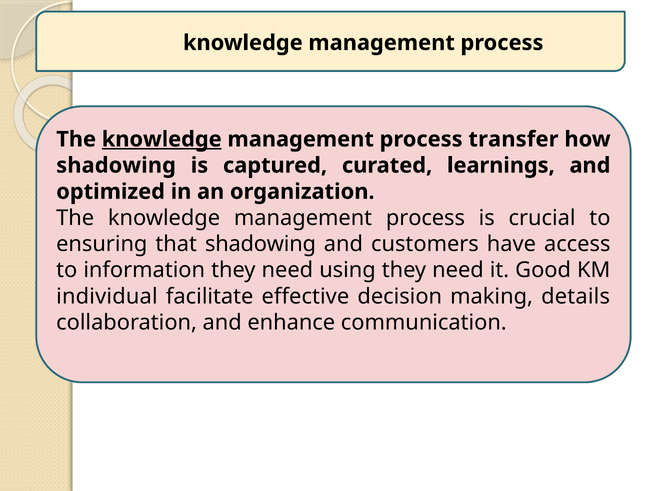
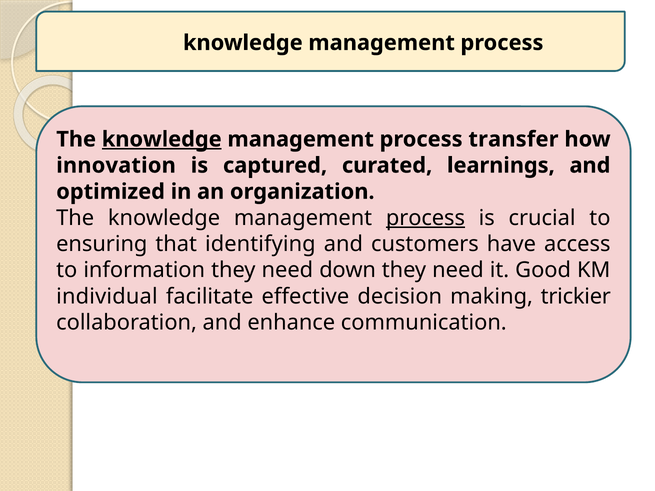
shadowing: shadowing -> innovation (116, 166)
process underline: none -> present (425, 218)
that shadowing: shadowing -> identifying (260, 244)
using: using -> down (348, 270)
details: details -> trickier (576, 297)
